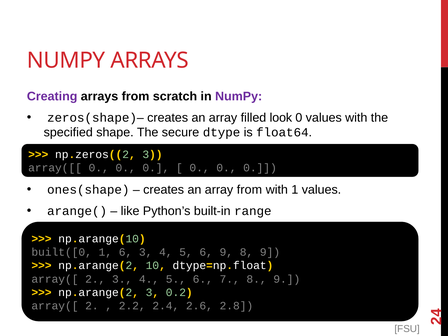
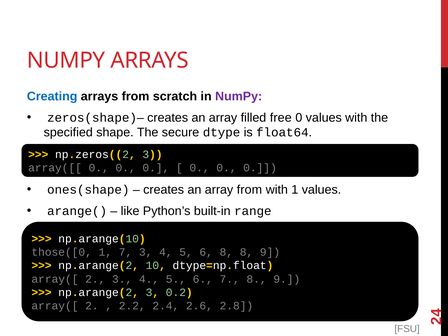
Creating colour: purple -> blue (52, 96)
look: look -> free (281, 118)
built([0: built([0 -> those([0 (62, 252)
1 6: 6 -> 7 (126, 252)
6 9: 9 -> 8 (226, 252)
